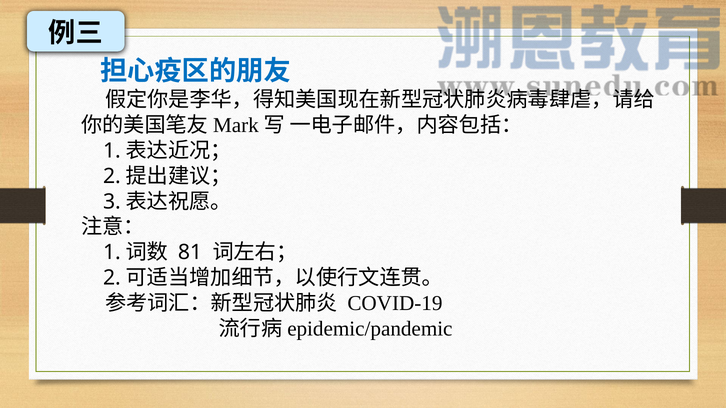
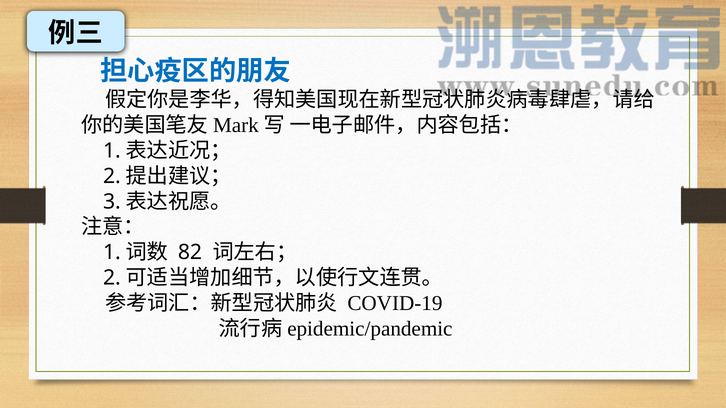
81: 81 -> 82 (190, 253)
